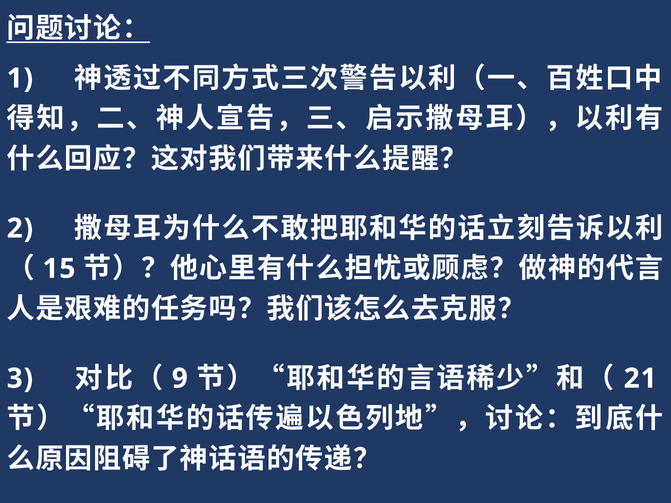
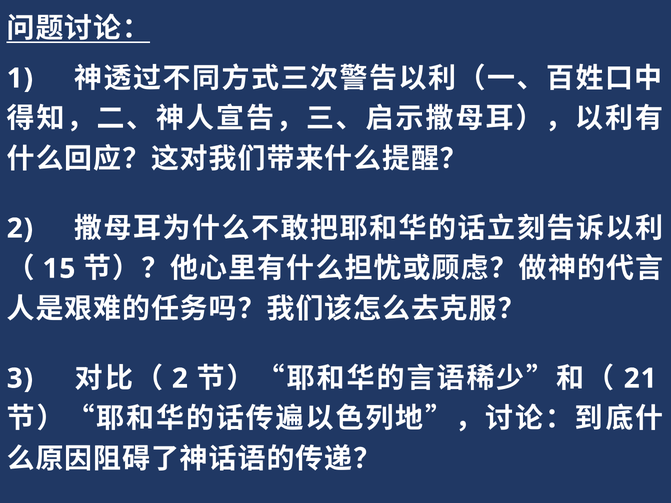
9: 9 -> 2 (180, 379)
